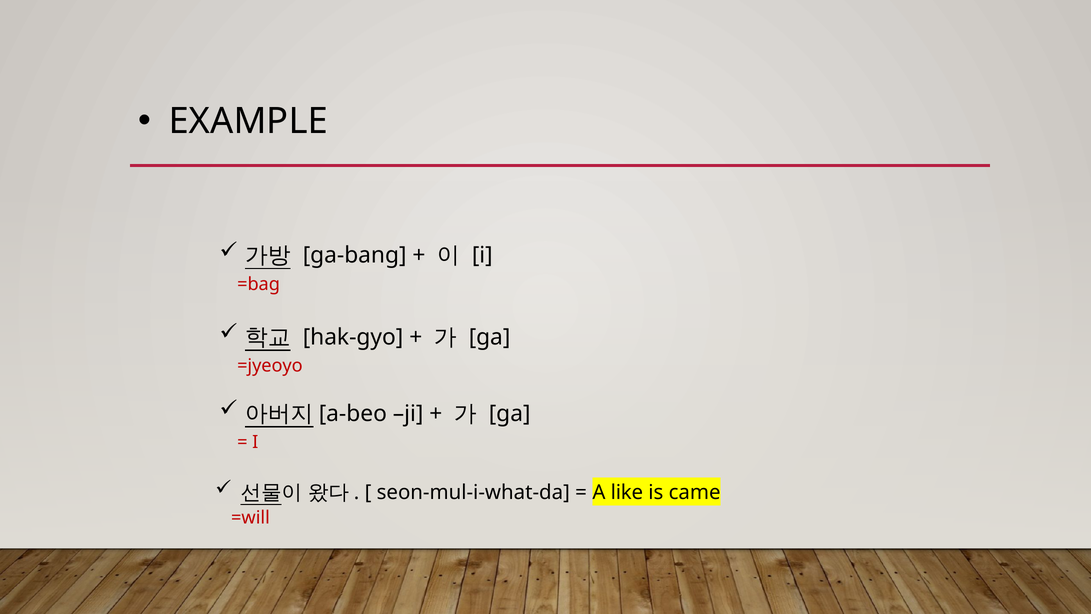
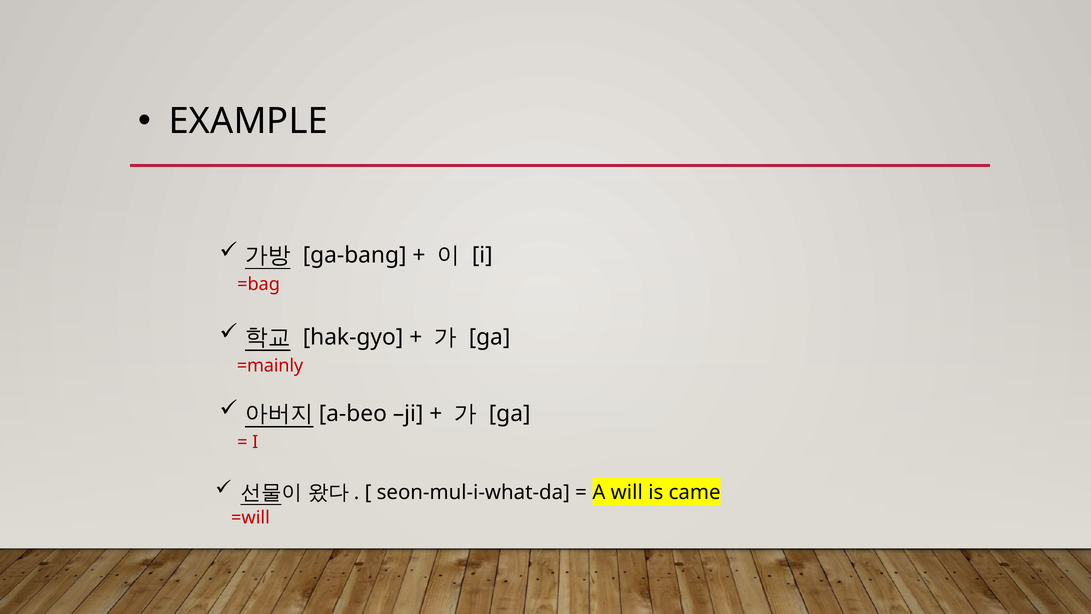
=jyeoyo: =jyeoyo -> =mainly (270, 366)
like: like -> will (627, 492)
